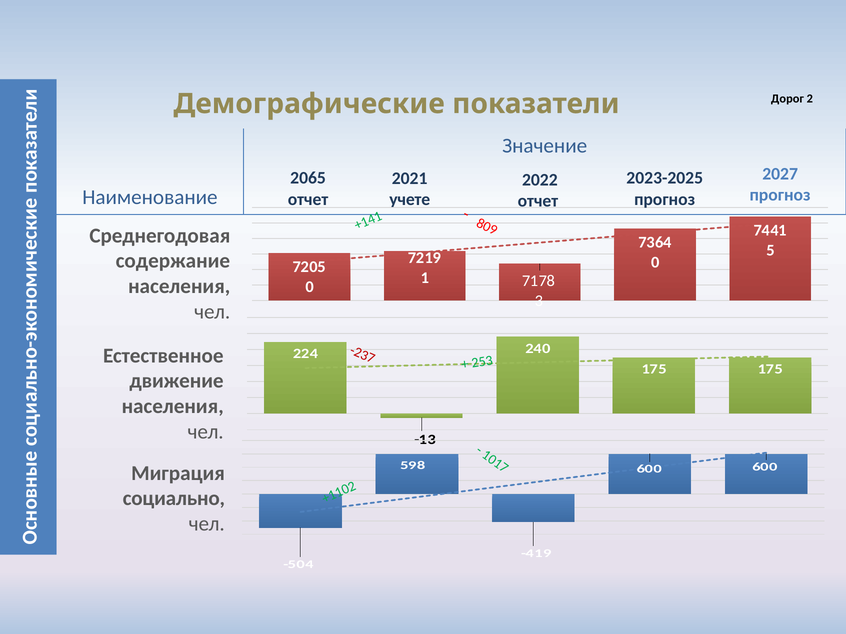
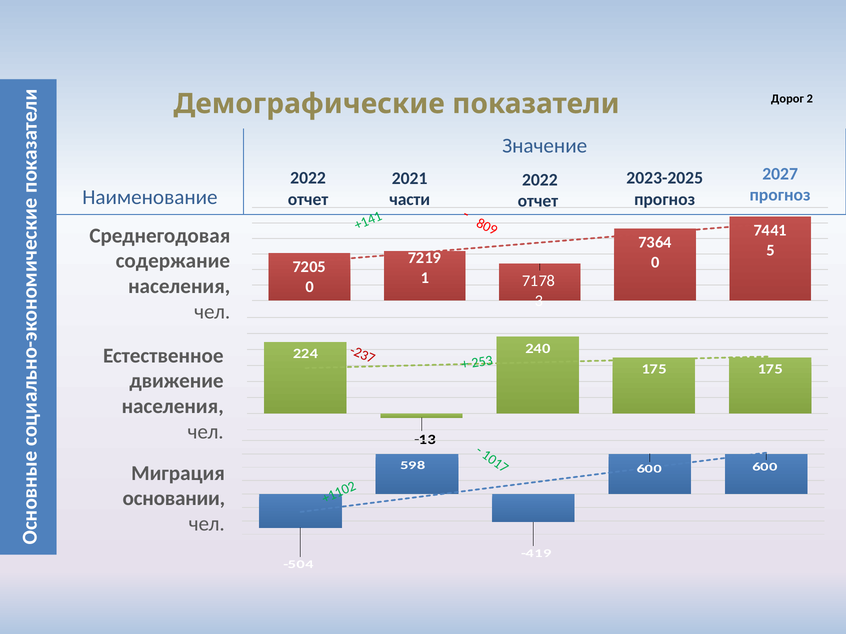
2065: 2065 -> 2022 (308, 178)
учете: учете -> части (410, 200)
социально: социально -> основании (174, 499)
